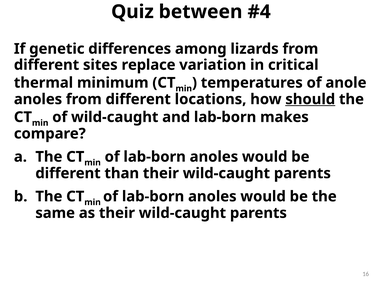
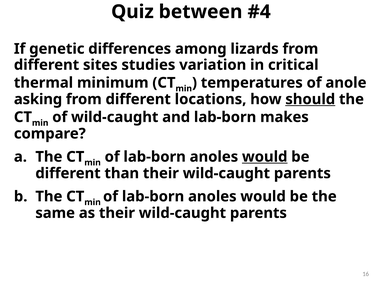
replace: replace -> studies (148, 65)
anoles: anoles -> asking (38, 99)
would underline: none -> present (265, 156)
